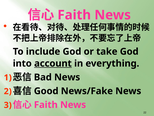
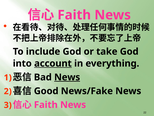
News underline: none -> present (67, 77)
